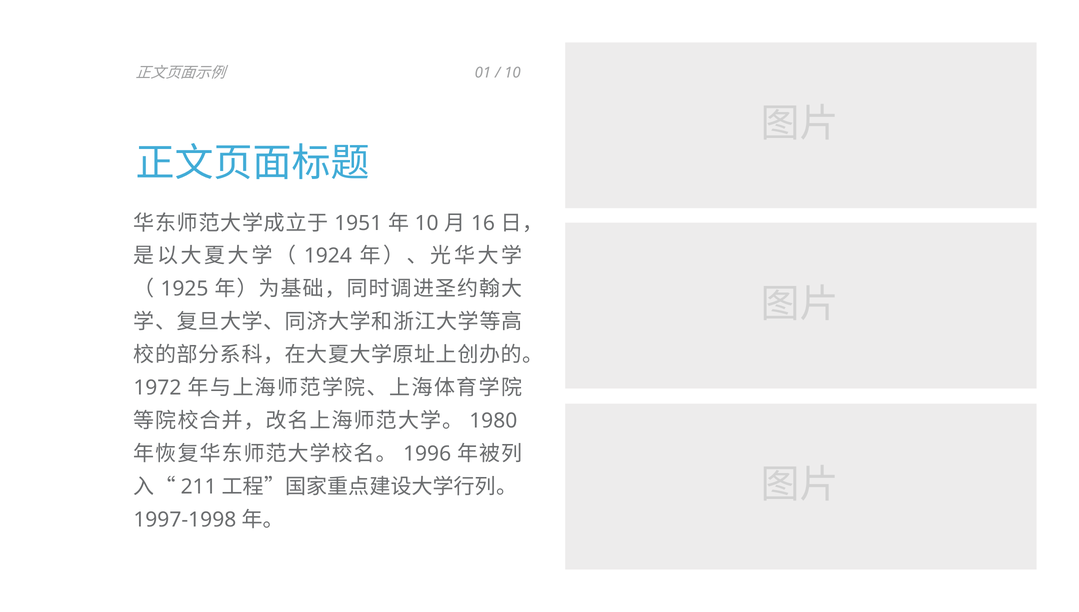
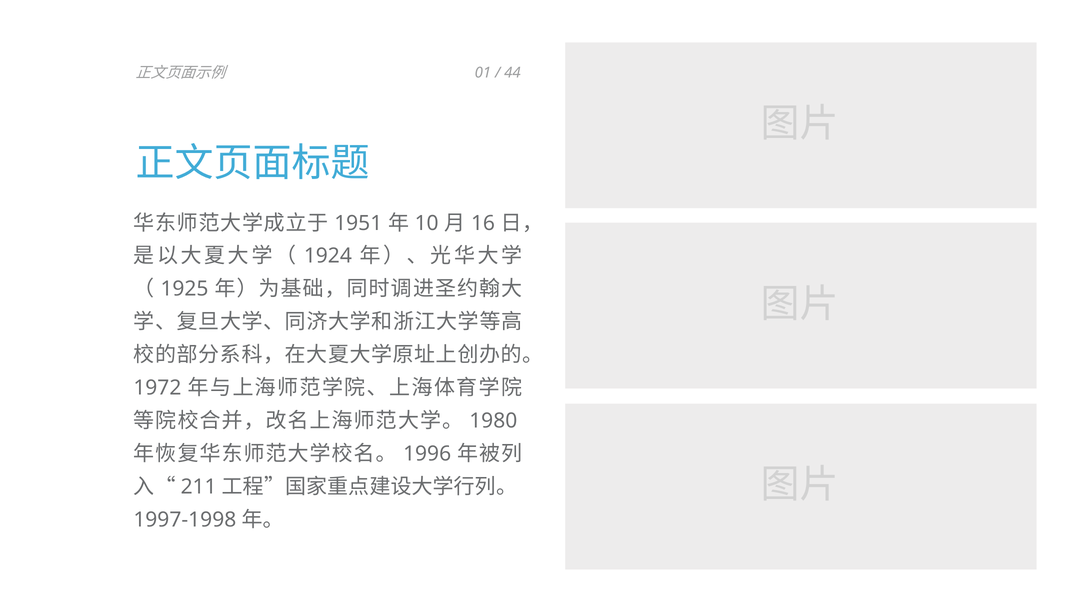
10: 10 -> 44 (512, 73)
